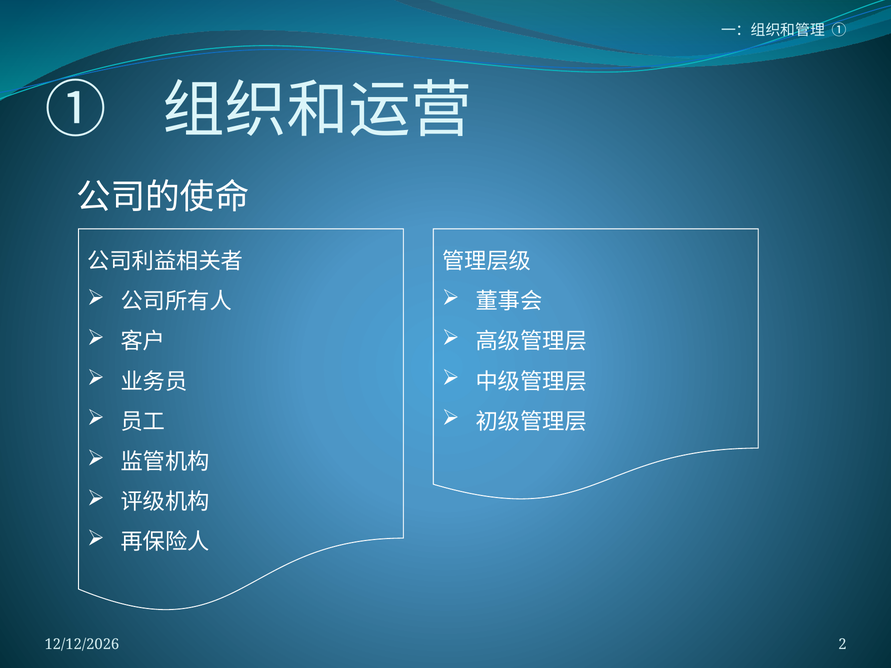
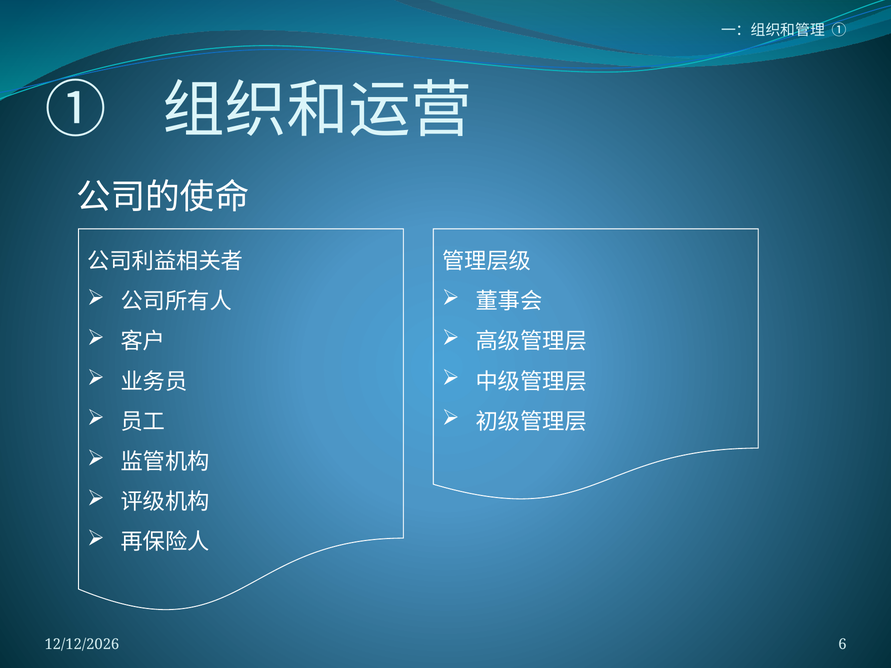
2: 2 -> 6 (842, 645)
